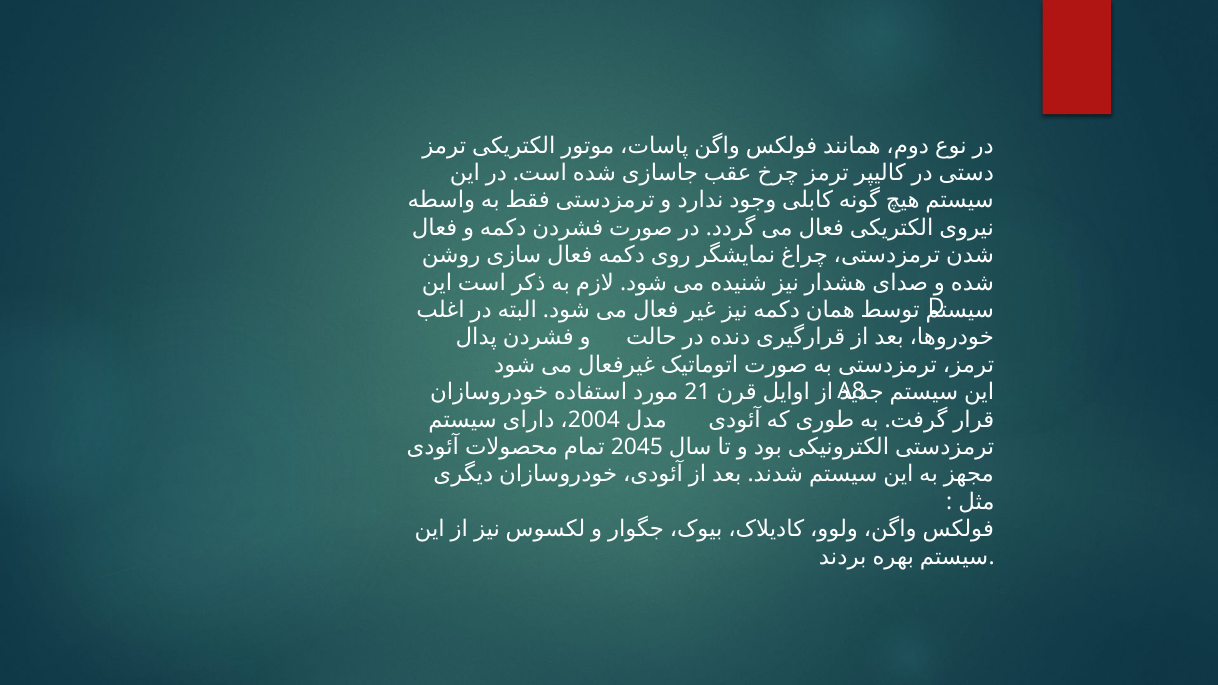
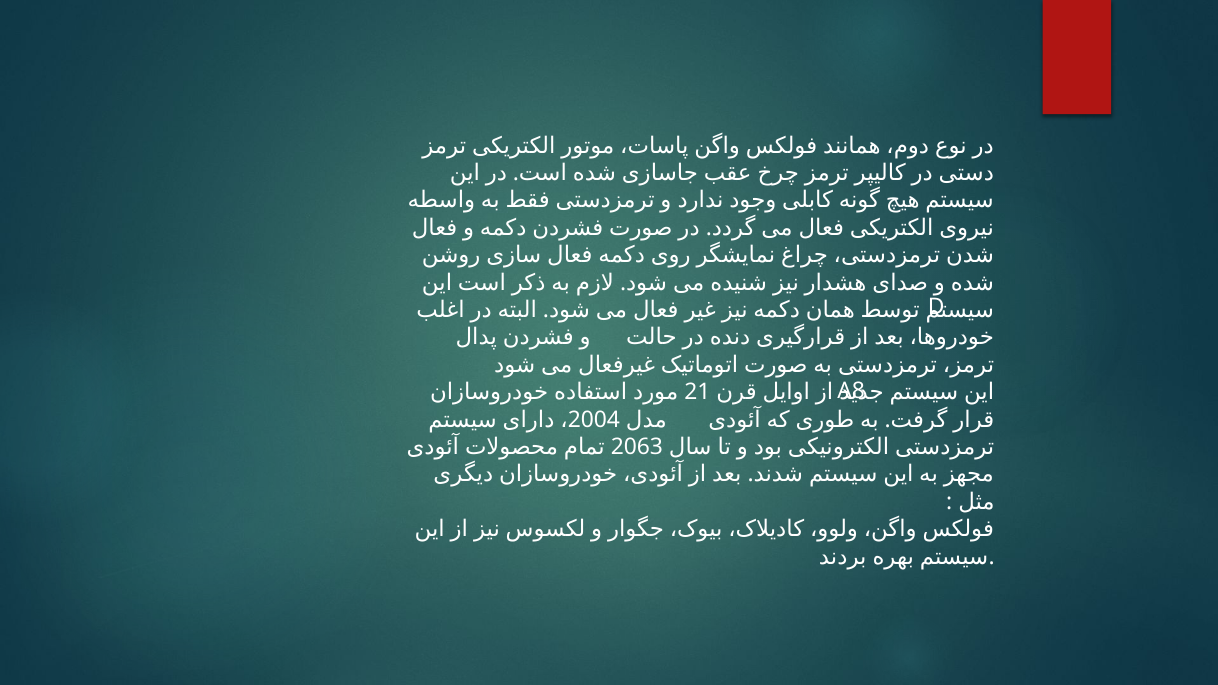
2045: 2045 -> 2063 (637, 447)
